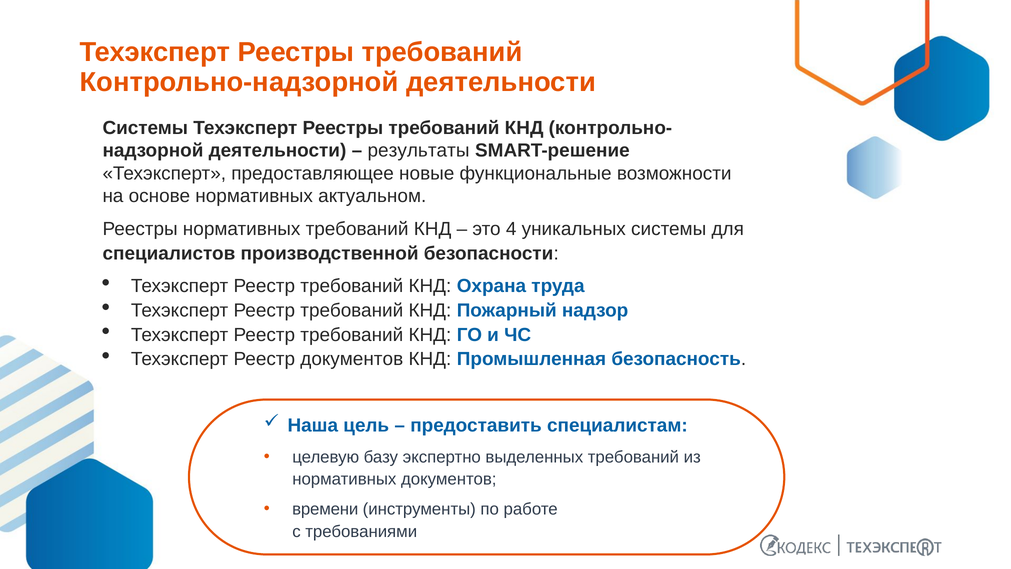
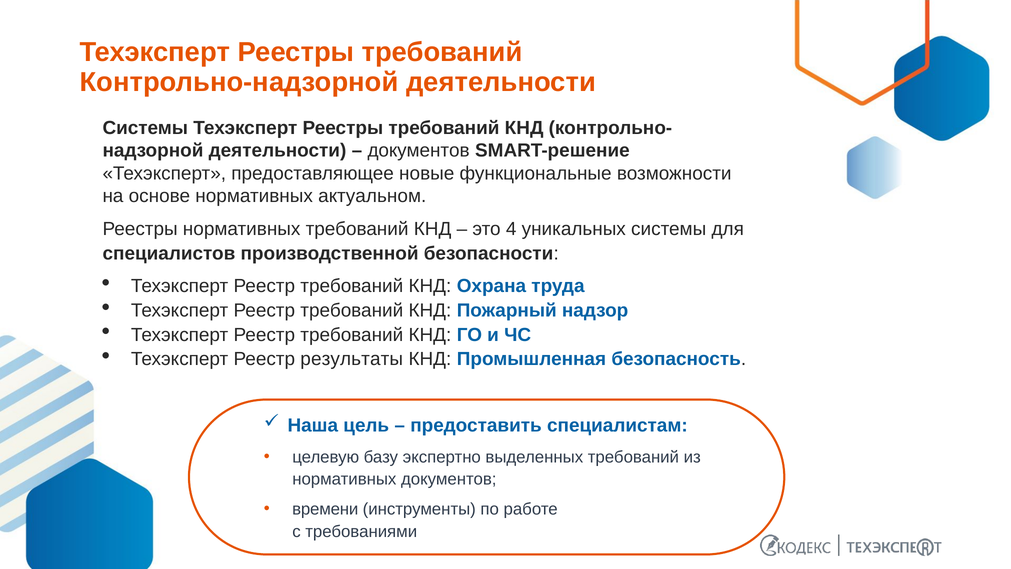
результаты: результаты -> документов (419, 151)
Реестр документов: документов -> результаты (352, 359)
